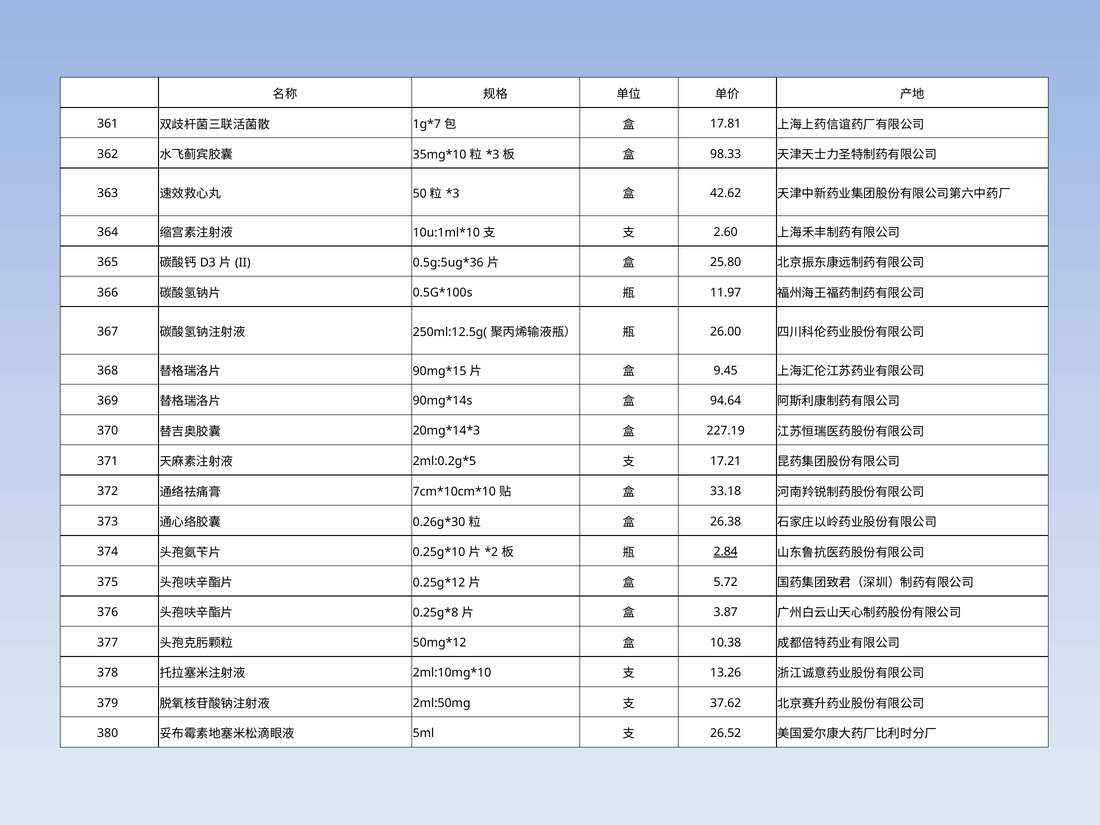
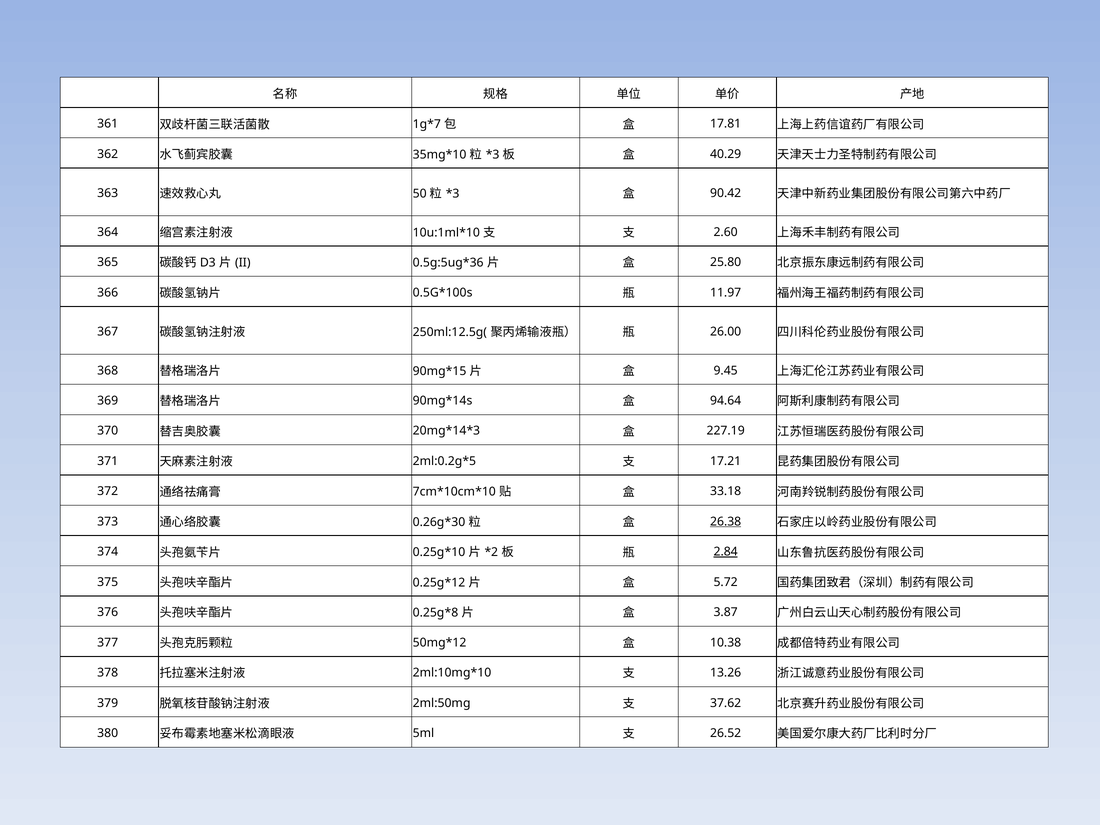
98.33: 98.33 -> 40.29 (726, 154)
42.62: 42.62 -> 90.42 (726, 193)
26.38 underline: none -> present (726, 522)
